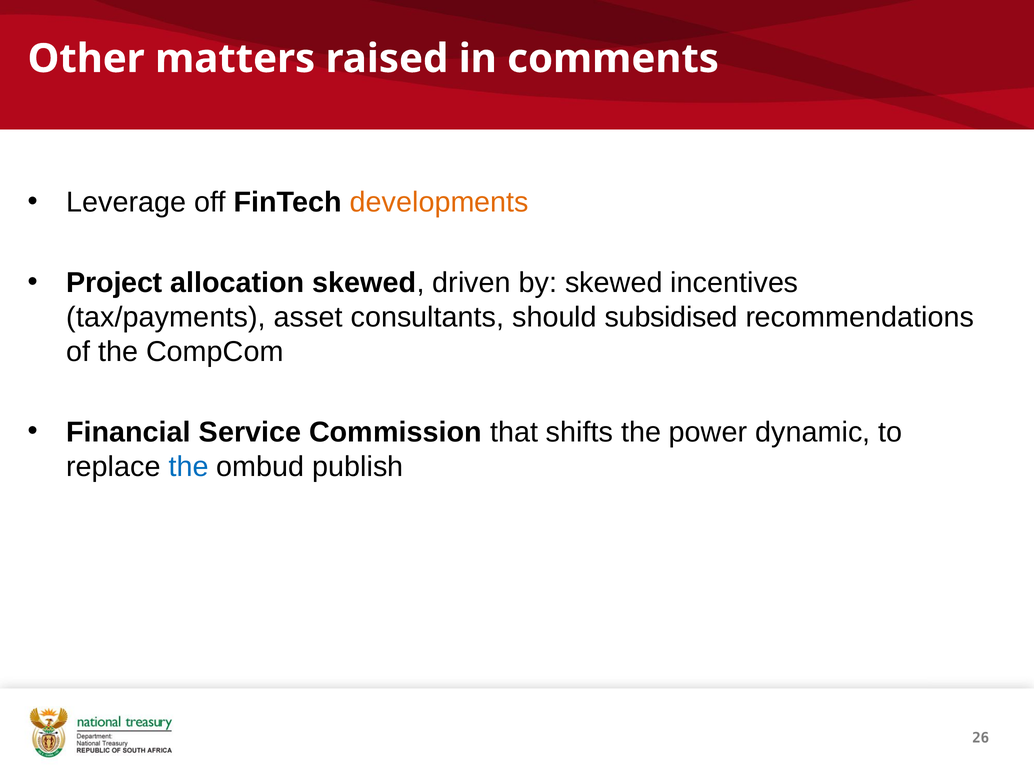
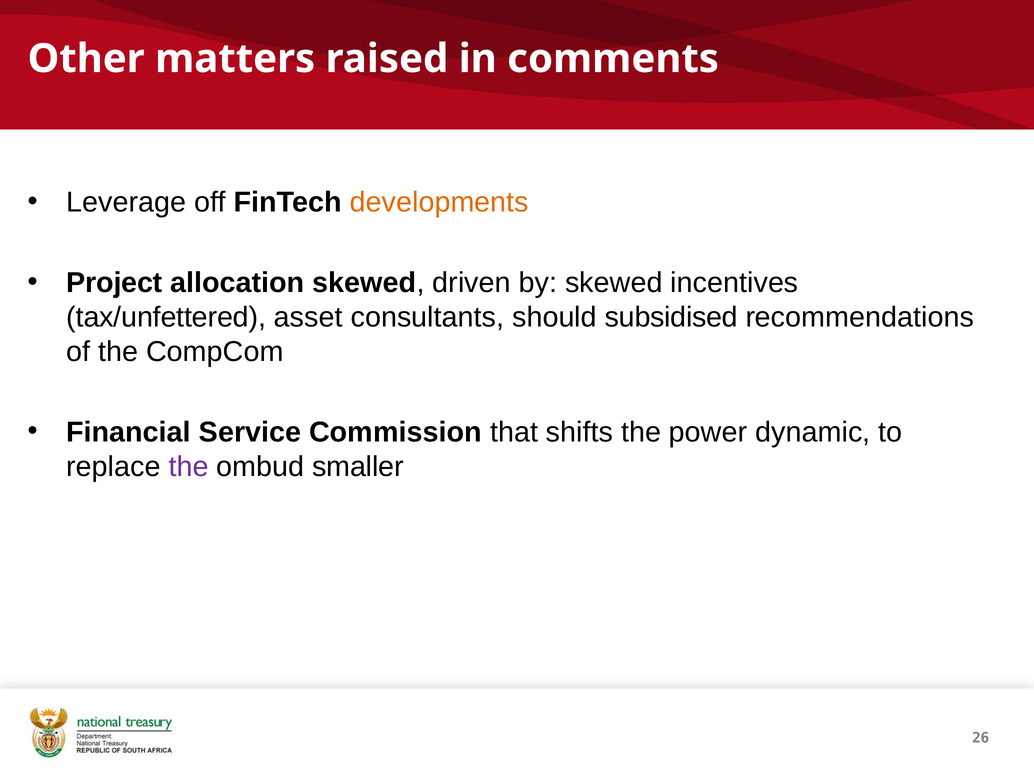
tax/payments: tax/payments -> tax/unfettered (166, 317)
the colour: blue -> purple (189, 467)
publish: publish -> smaller (358, 467)
